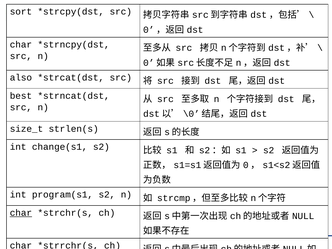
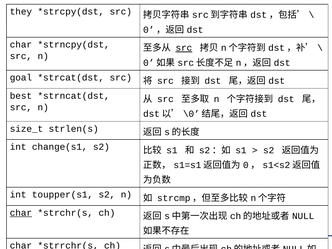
sort: sort -> they (21, 12)
src underline: none -> present (184, 48)
also: also -> goal (21, 78)
program(s1: program(s1 -> toupper(s1 (62, 195)
